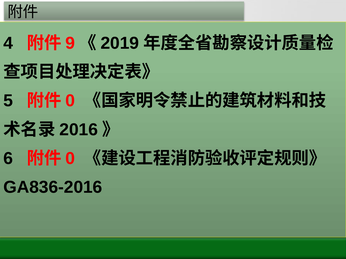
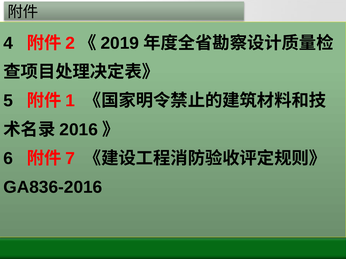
9: 9 -> 2 (70, 43)
0: 0 -> 1 (70, 101)
0: 0 -> 7 (70, 159)
